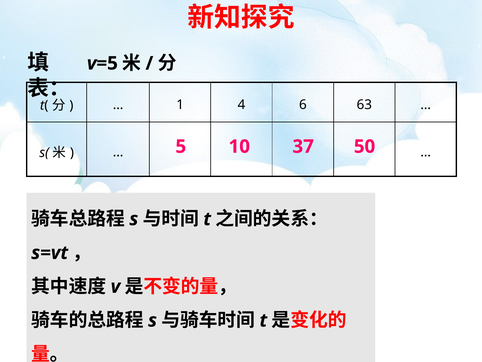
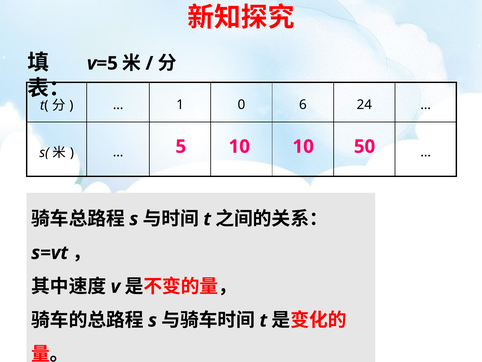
4: 4 -> 0 (241, 105)
63: 63 -> 24 (364, 105)
10 37: 37 -> 10 (303, 146)
